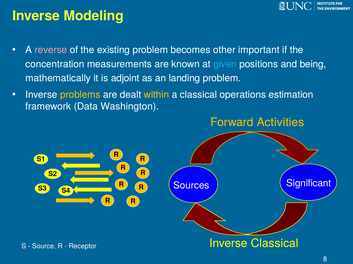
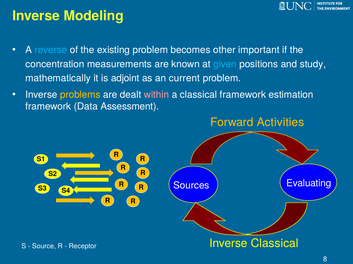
reverse colour: pink -> light blue (51, 50)
being: being -> study (313, 64)
landing: landing -> current (184, 78)
within colour: yellow -> pink (156, 95)
classical operations: operations -> framework (243, 95)
Washington: Washington -> Assessment (130, 107)
Significant: Significant -> Evaluating (309, 184)
